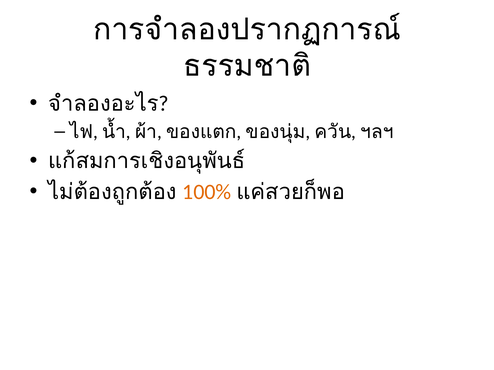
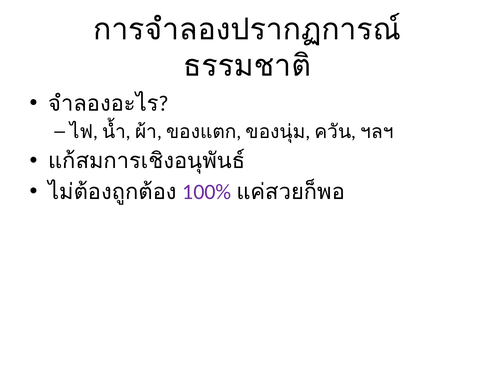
100% colour: orange -> purple (207, 192)
